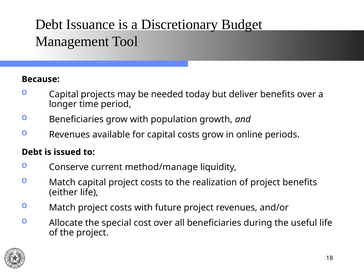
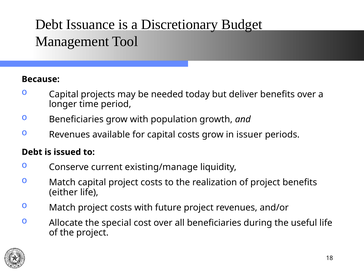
online: online -> issuer (249, 135)
method/manage: method/manage -> existing/manage (161, 167)
